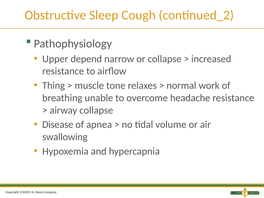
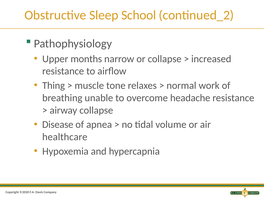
Cough: Cough -> School (139, 15)
depend: depend -> months (86, 59)
swallowing: swallowing -> healthcare (65, 137)
